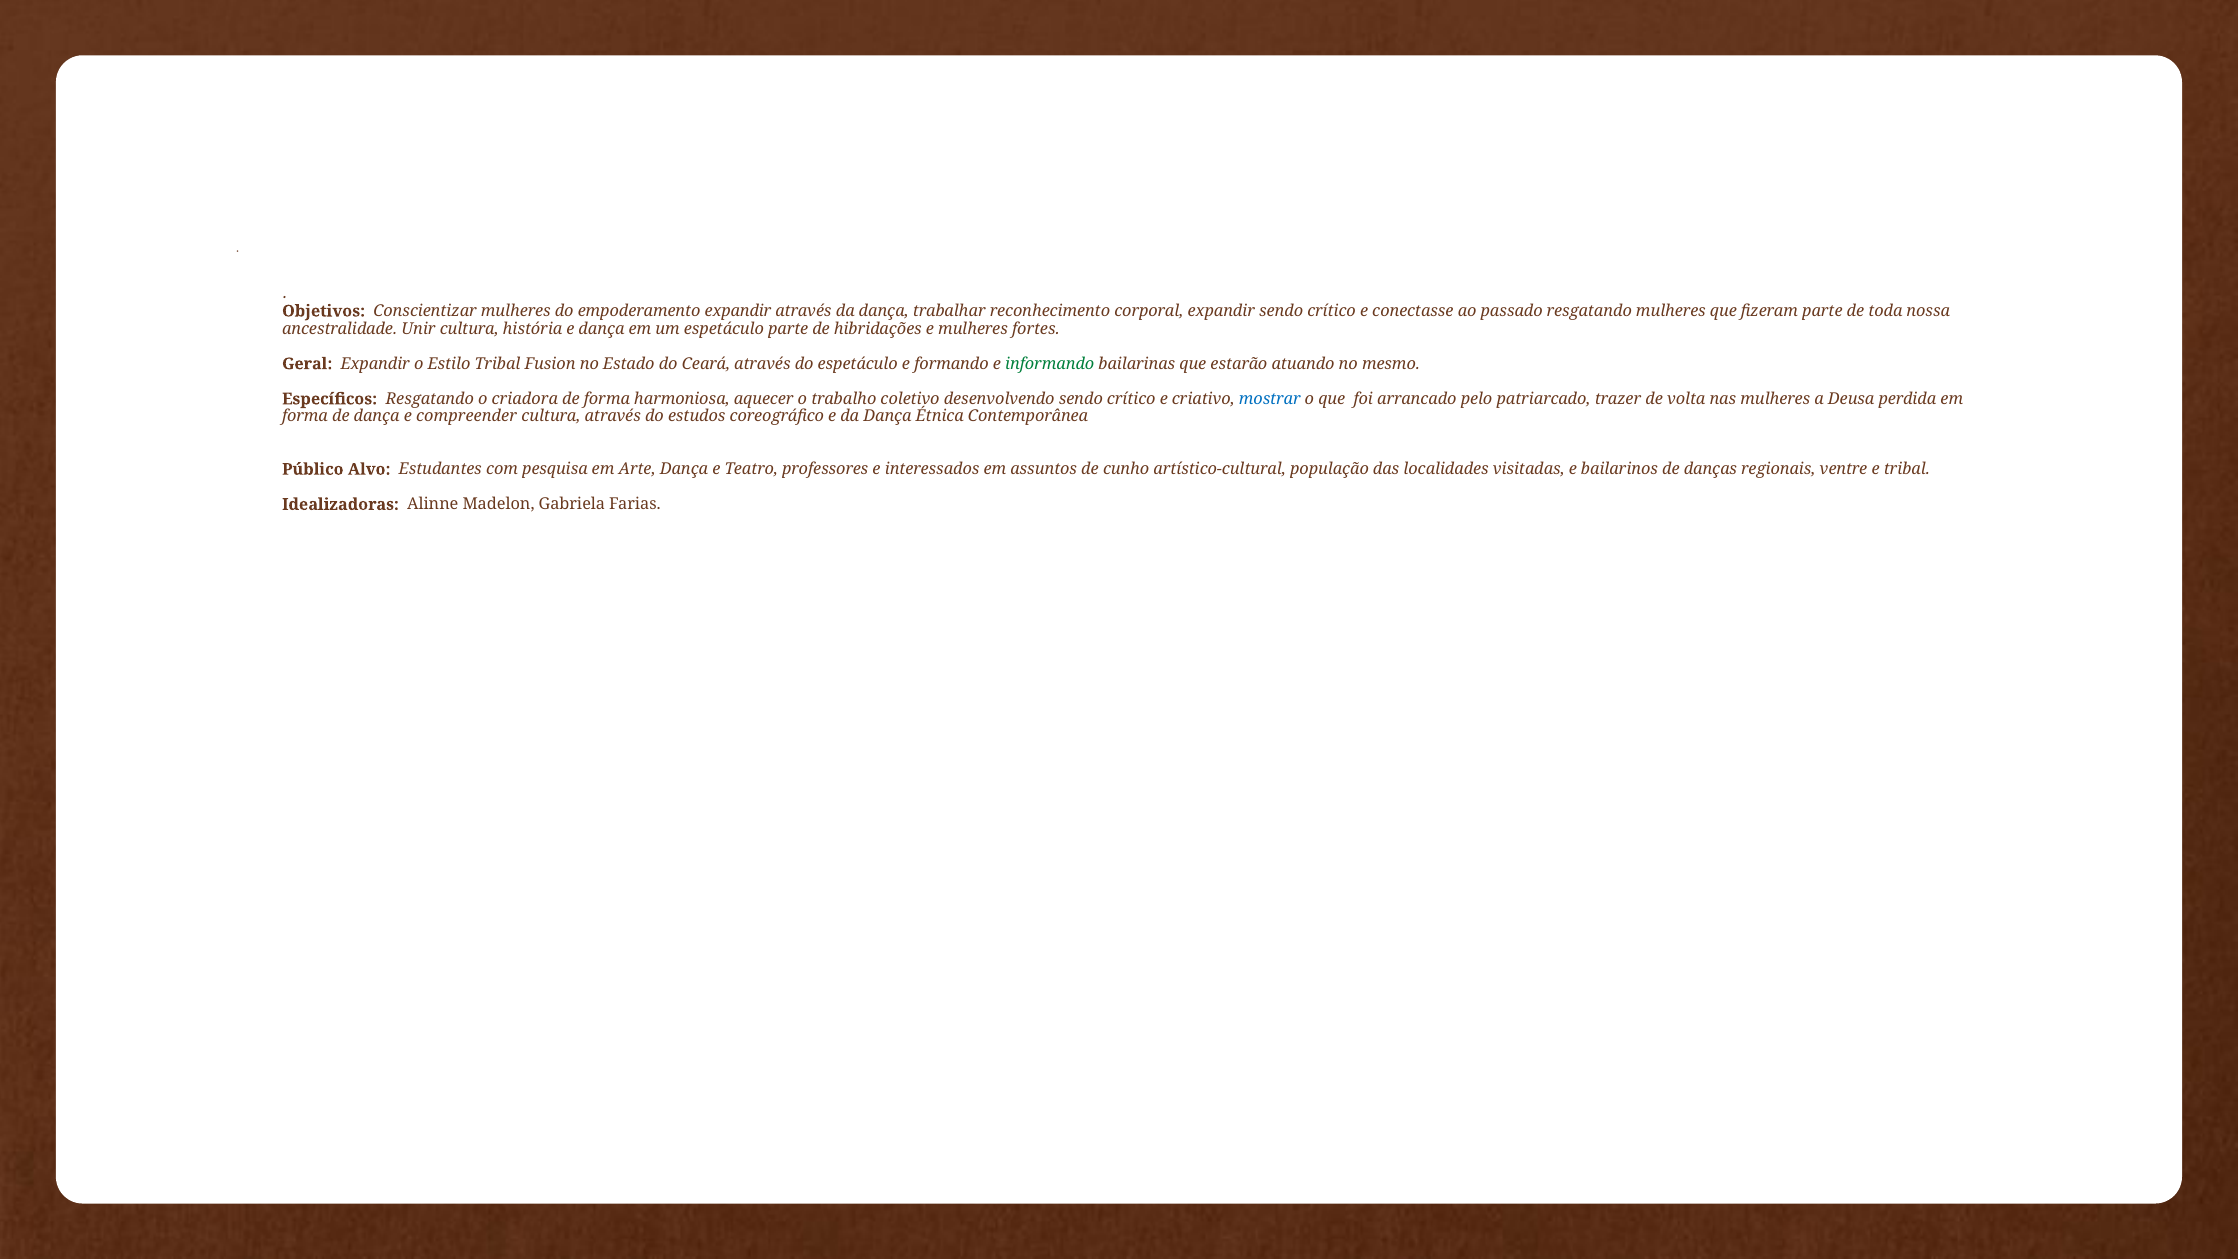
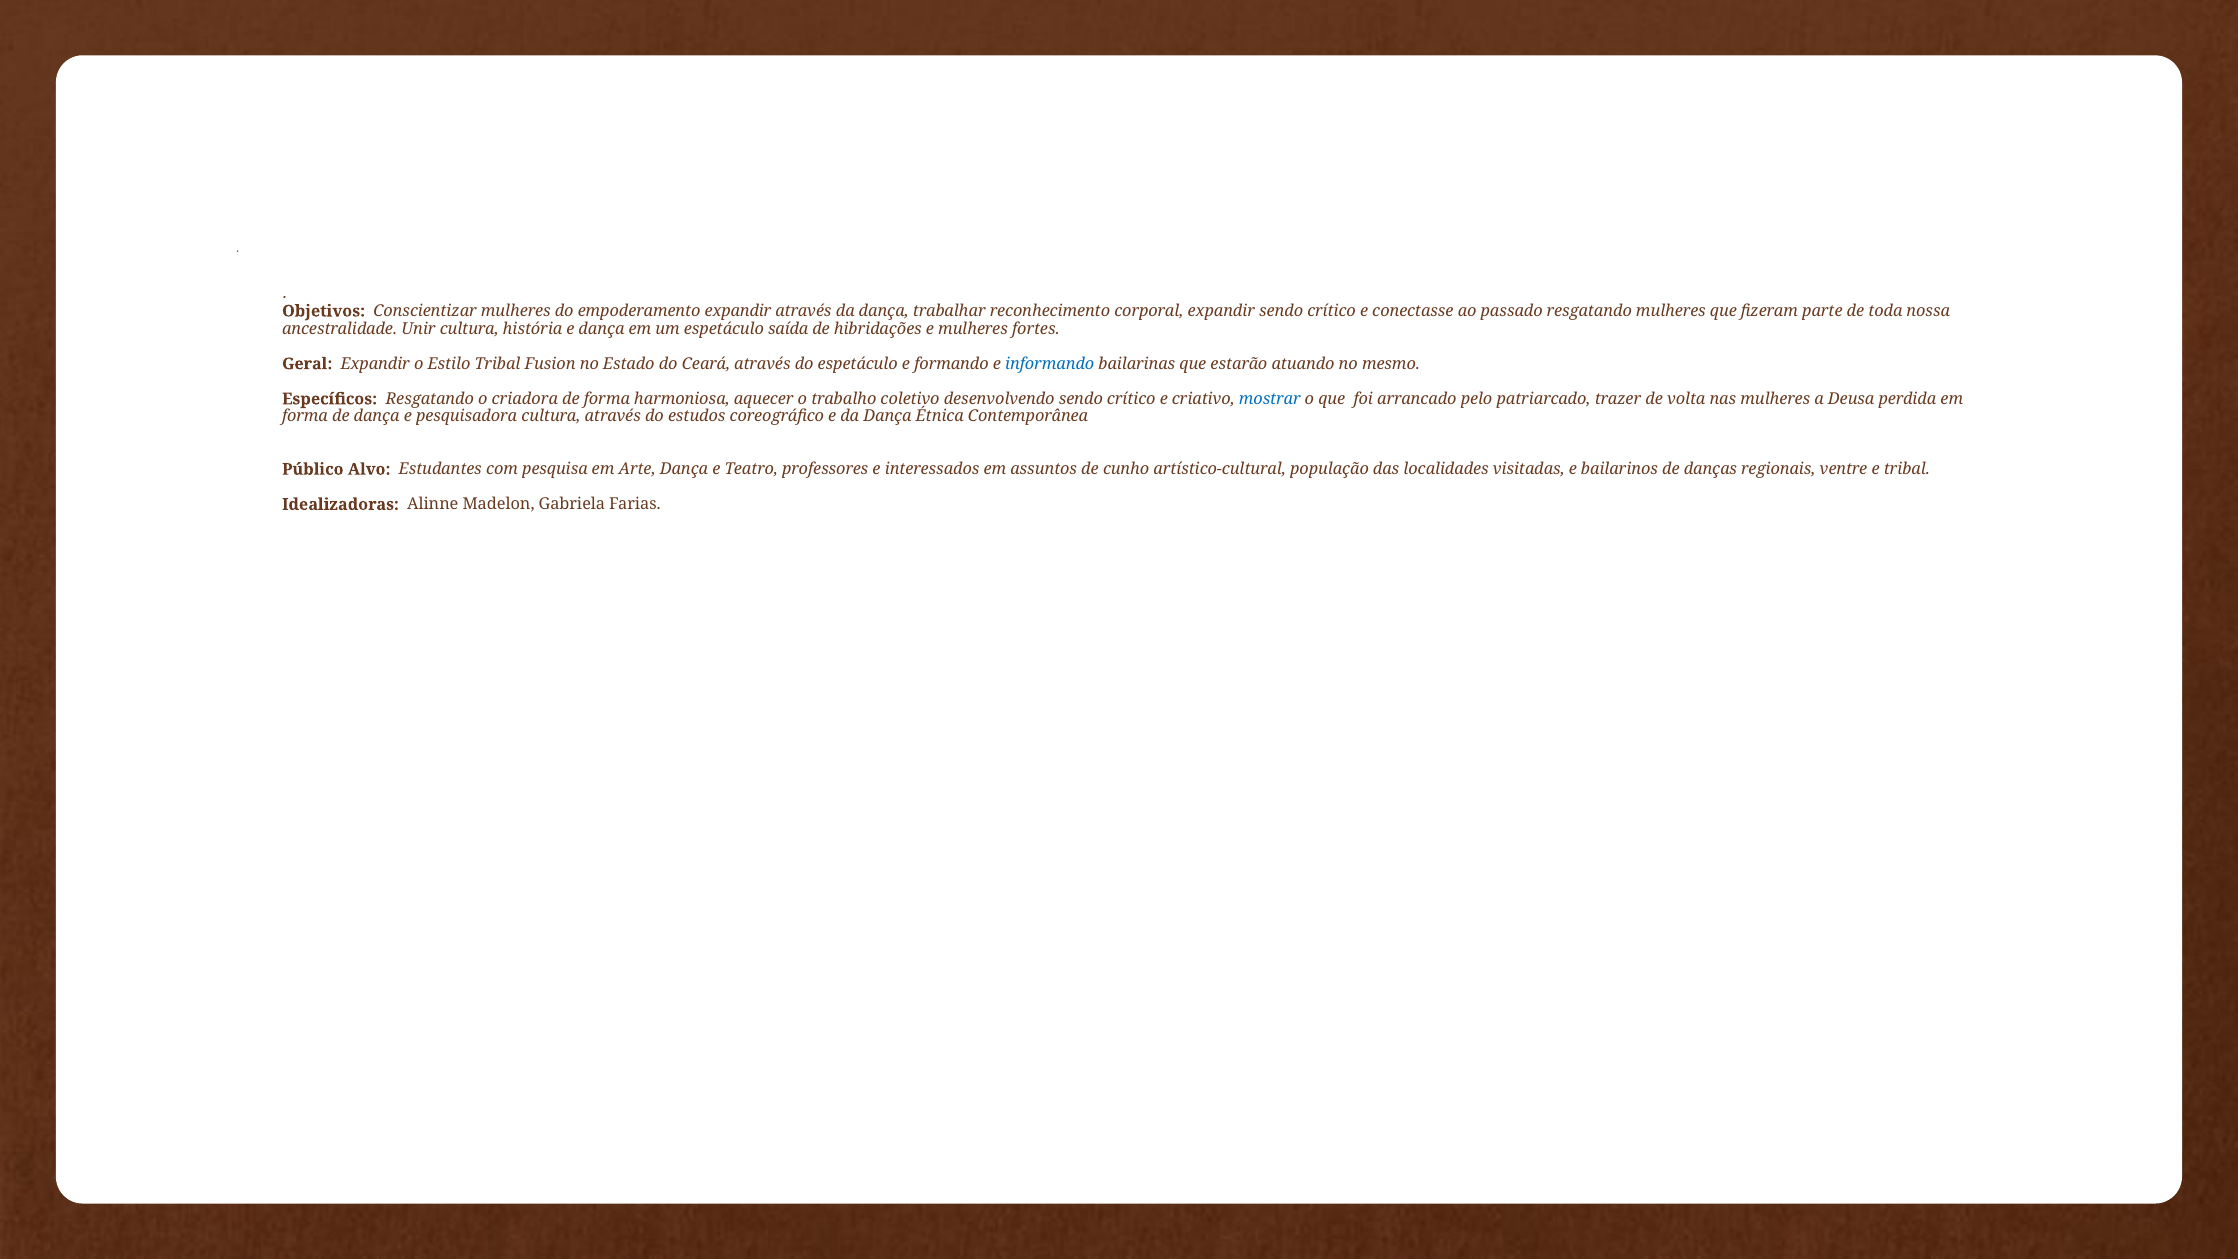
espetáculo parte: parte -> saída (788, 329)
informando colour: green -> blue (1050, 364)
compreender: compreender -> pesquisadora (467, 417)
